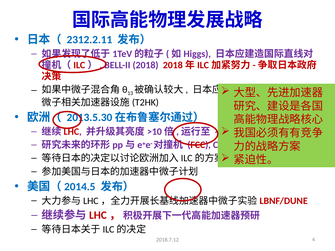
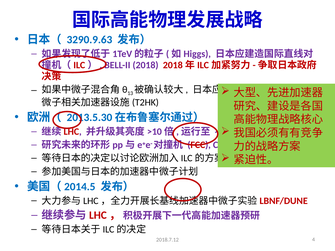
2312.2.11: 2312.2.11 -> 3290.9.63 (89, 40)
